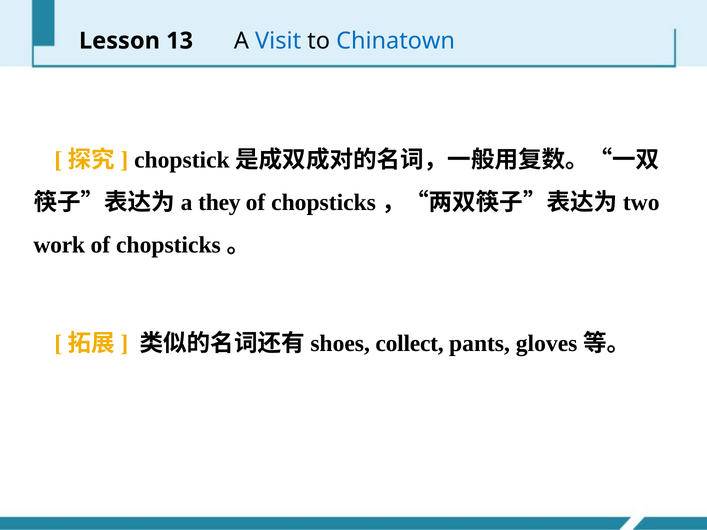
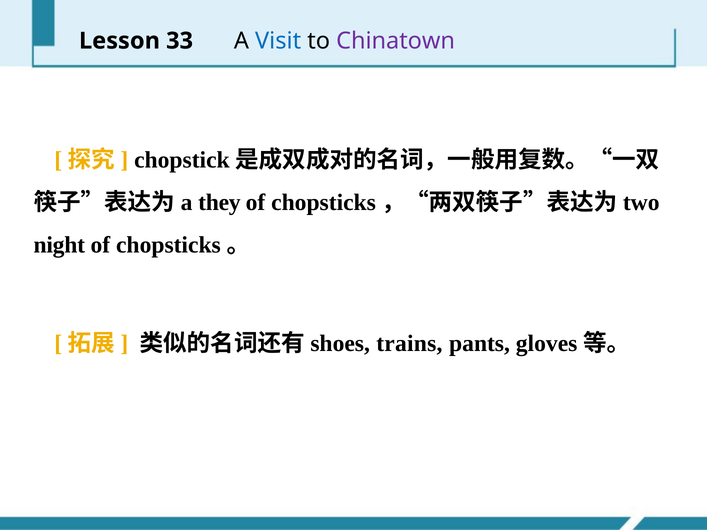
13: 13 -> 33 (180, 41)
Chinatown colour: blue -> purple (396, 41)
work: work -> night (59, 245)
collect: collect -> trains (409, 343)
